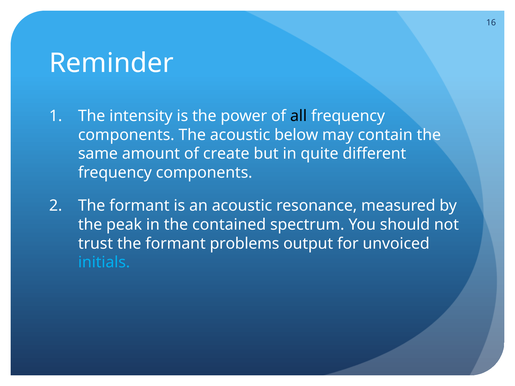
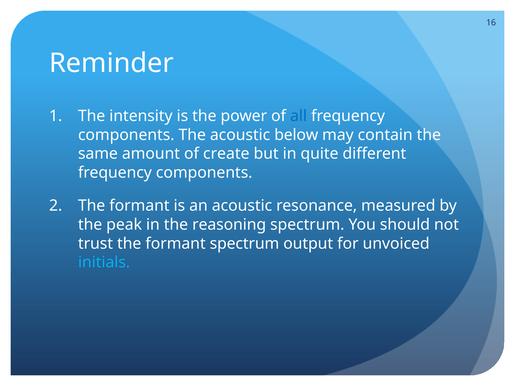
all colour: black -> blue (299, 116)
contained: contained -> reasoning (229, 225)
formant problems: problems -> spectrum (244, 244)
